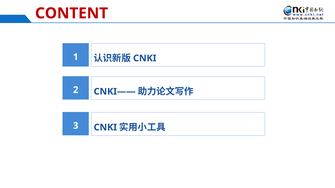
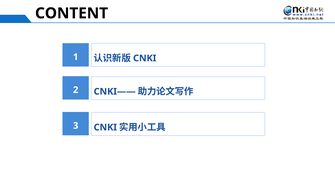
CONTENT colour: red -> black (72, 13)
